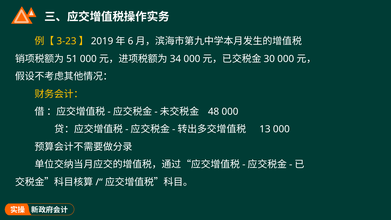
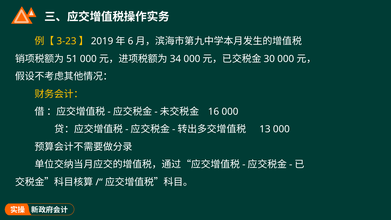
48: 48 -> 16 (214, 112)
